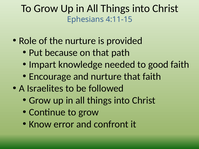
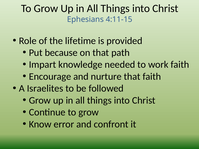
the nurture: nurture -> lifetime (81, 41)
good: good -> work (158, 65)
